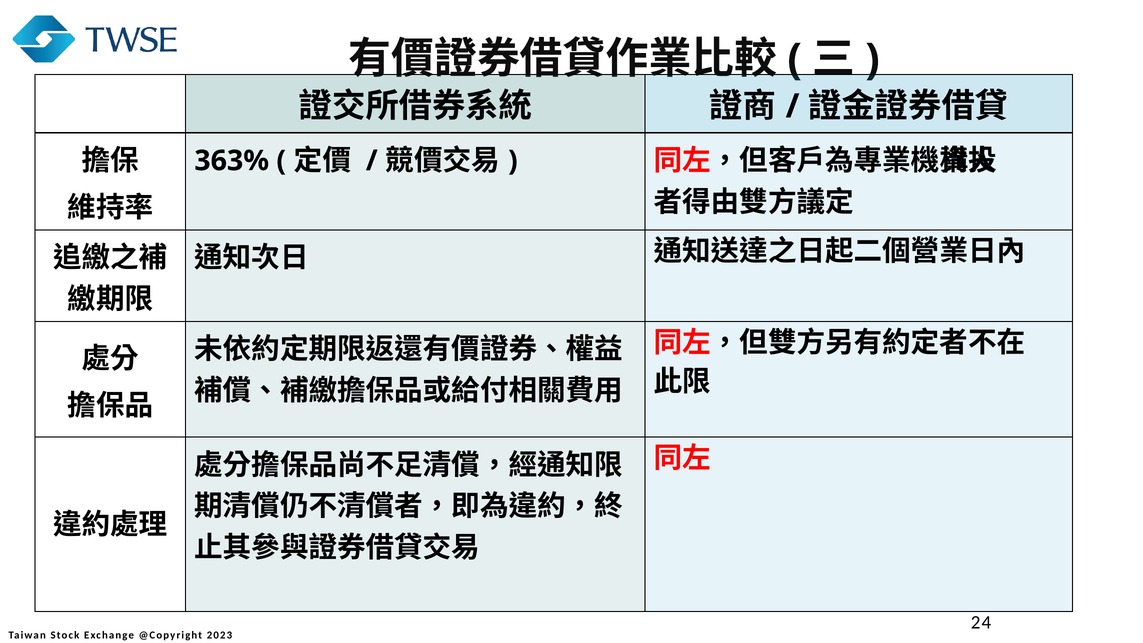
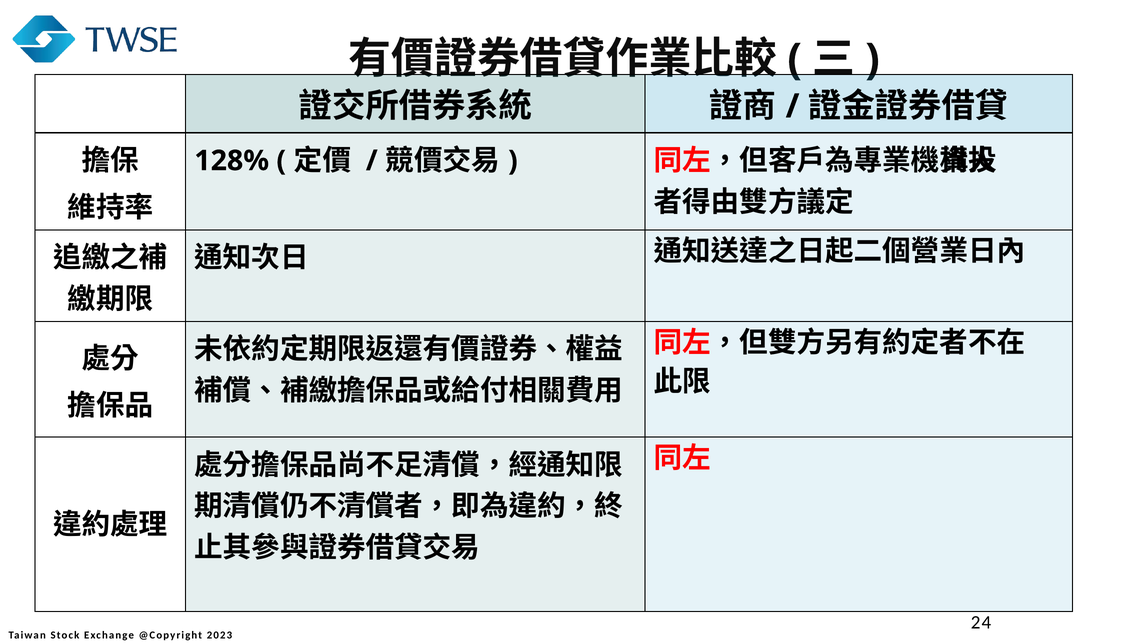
363%: 363% -> 128% (232, 161)
